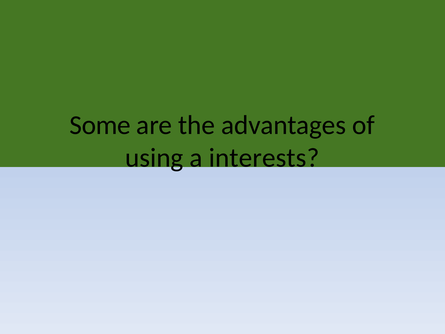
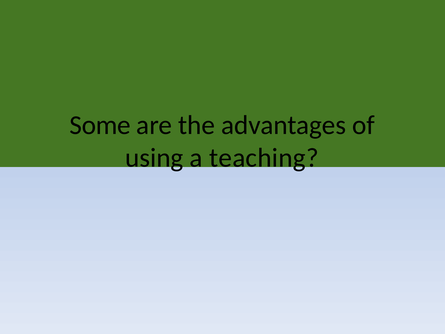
interests: interests -> teaching (264, 158)
